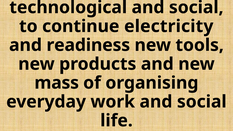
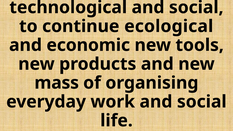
electricity: electricity -> ecological (169, 26)
readiness: readiness -> economic (88, 45)
